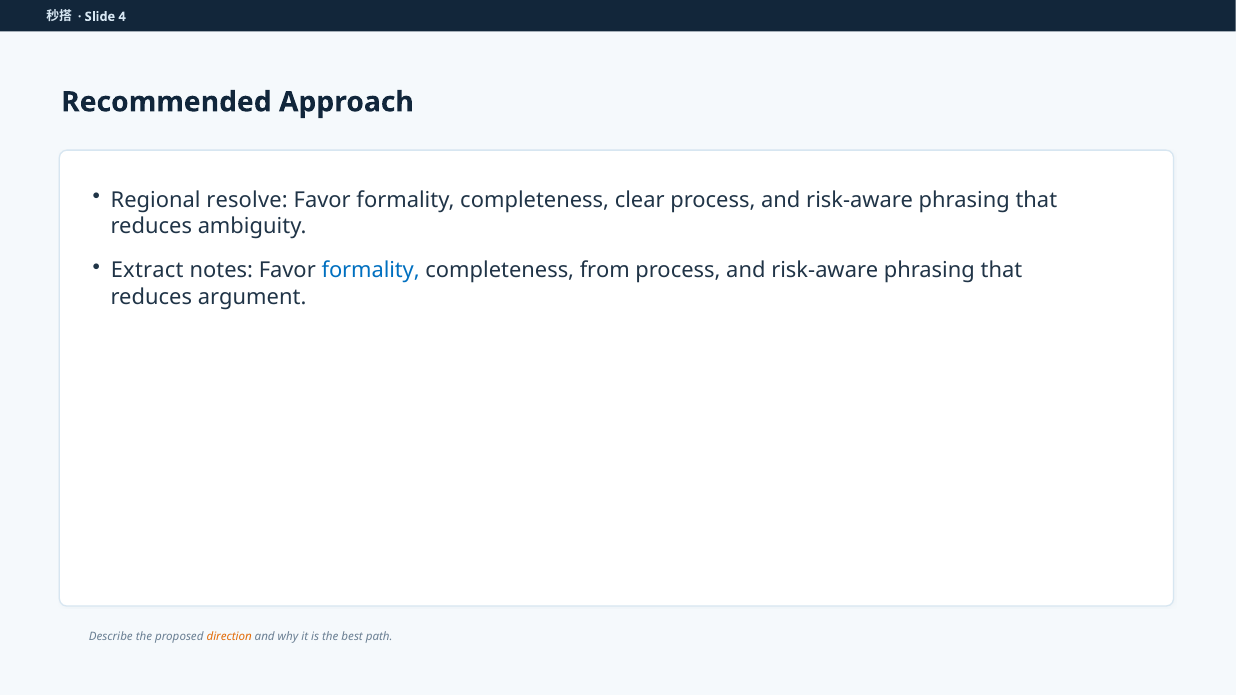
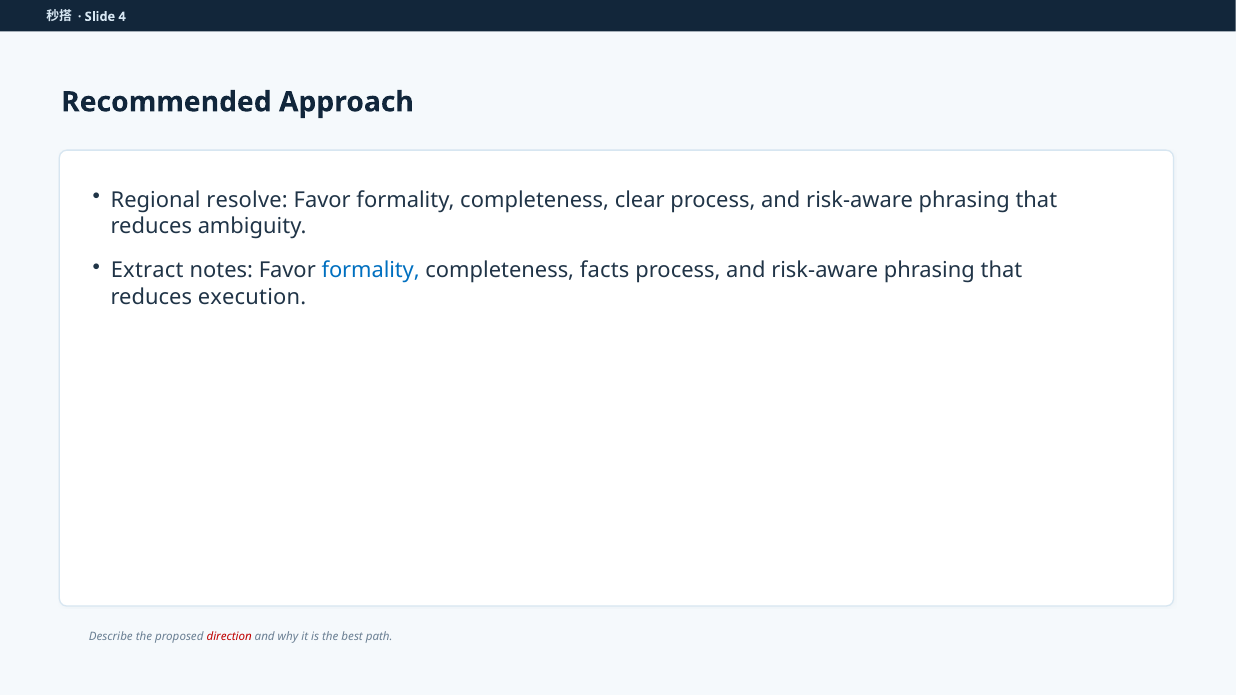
from: from -> facts (605, 271)
argument: argument -> execution (252, 297)
direction colour: orange -> red (229, 637)
